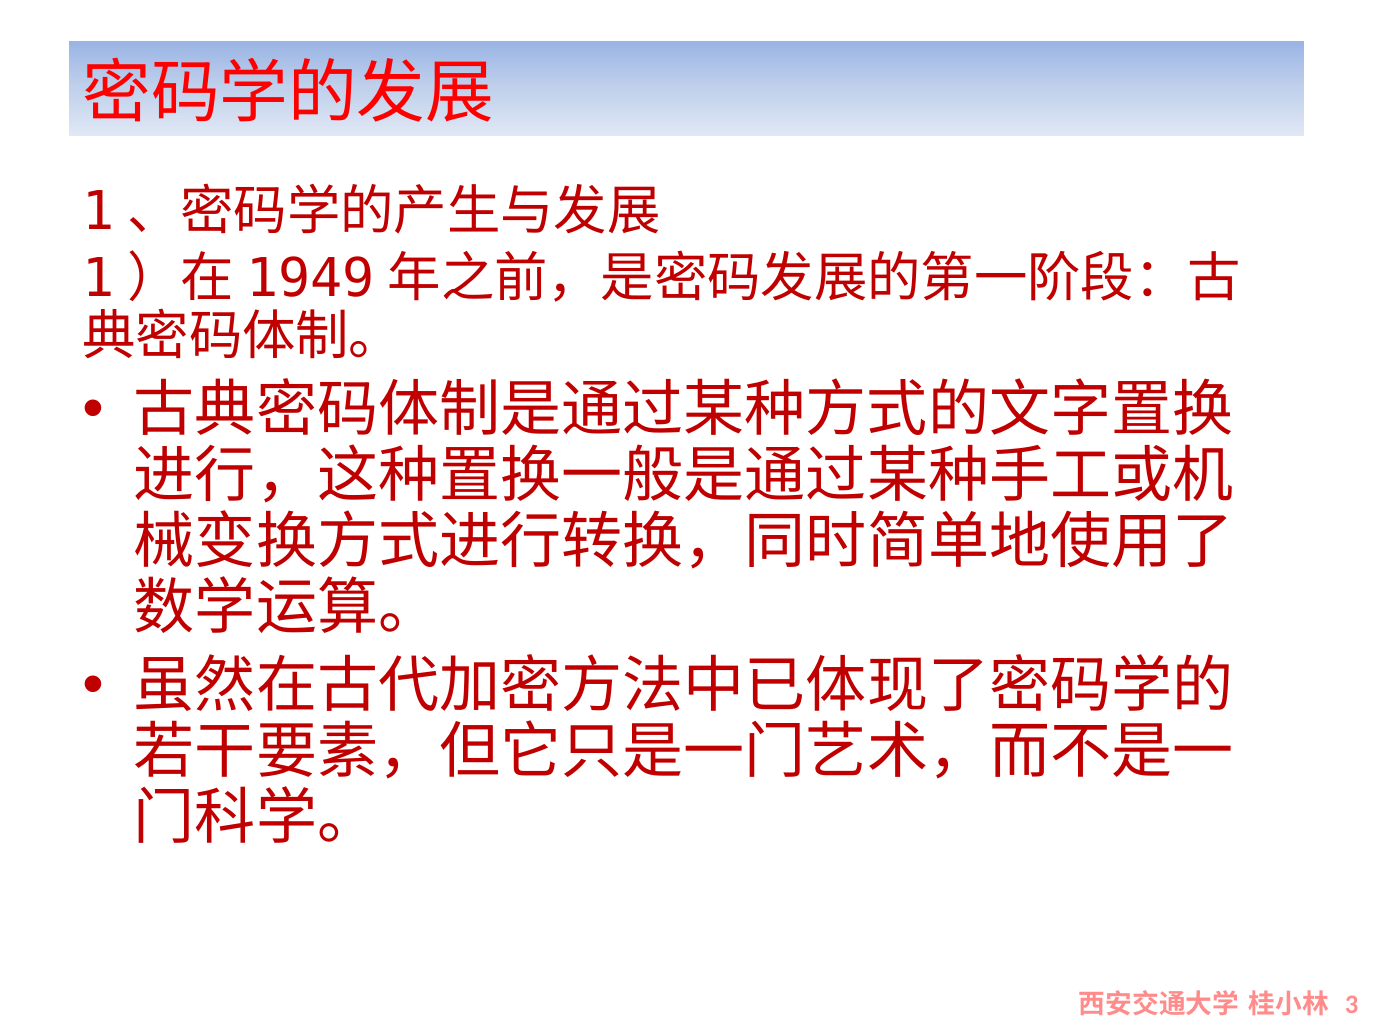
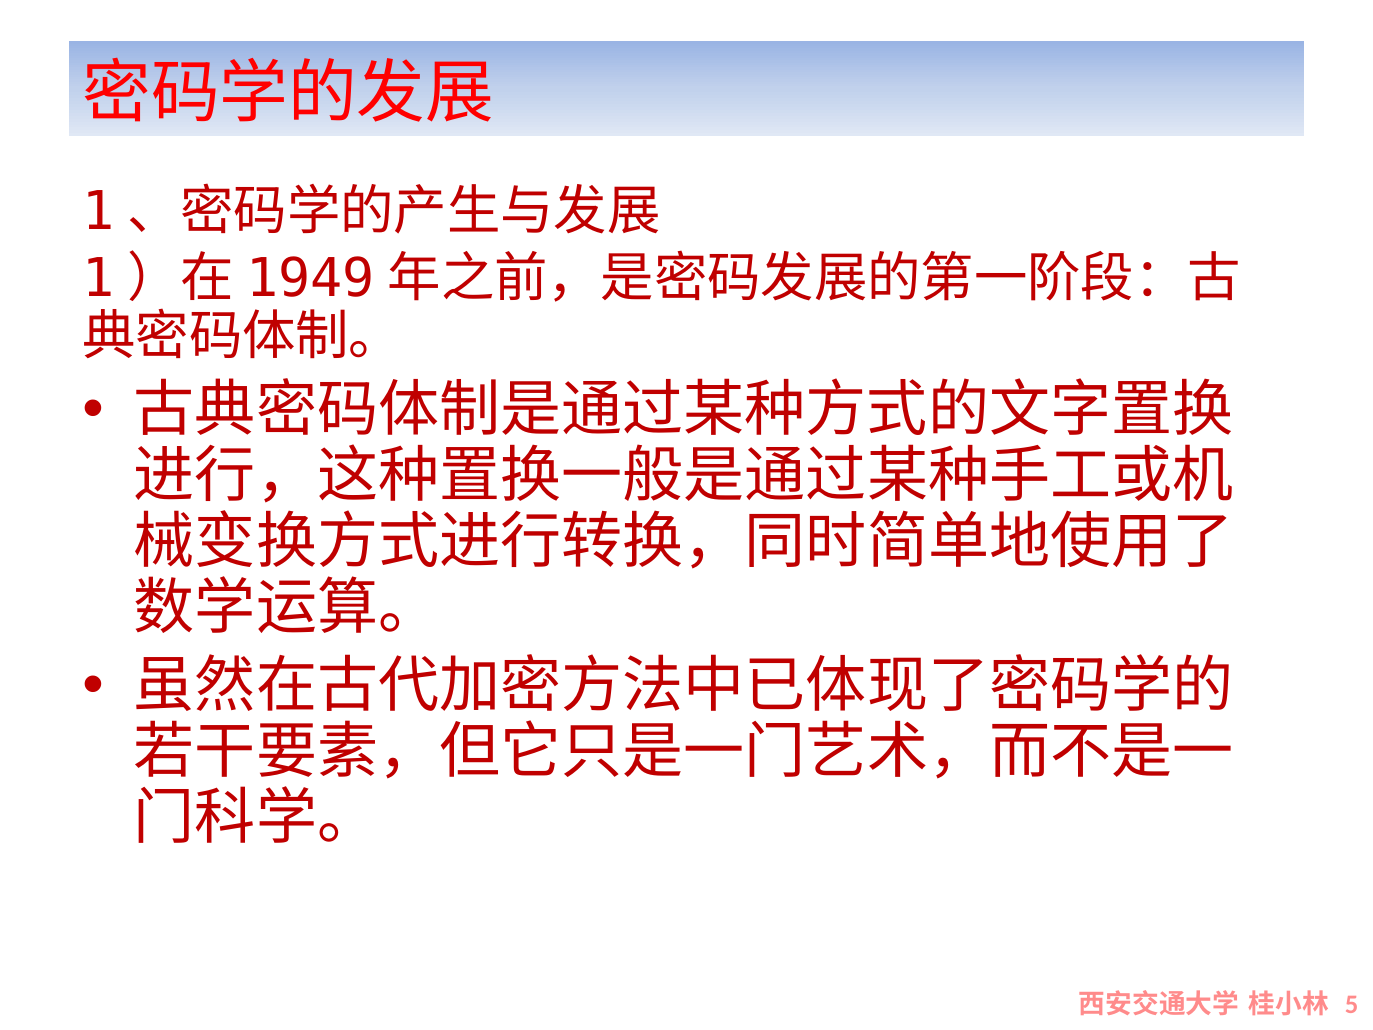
3: 3 -> 5 (1352, 1004)
